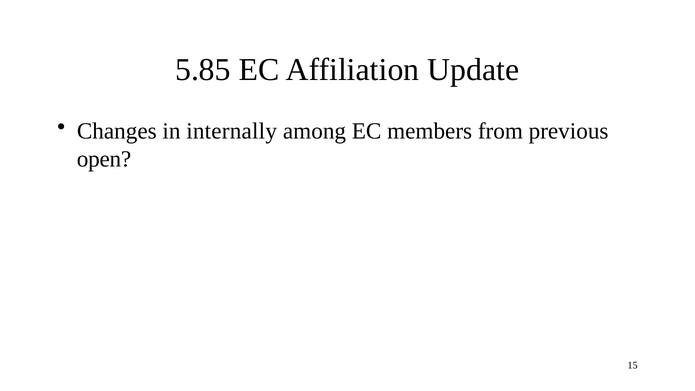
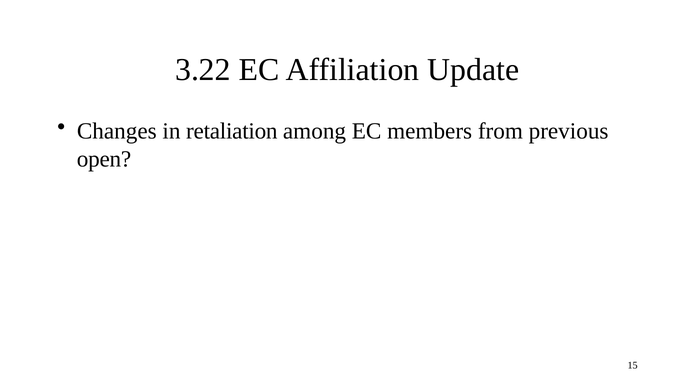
5.85: 5.85 -> 3.22 (203, 70)
internally: internally -> retaliation (232, 131)
